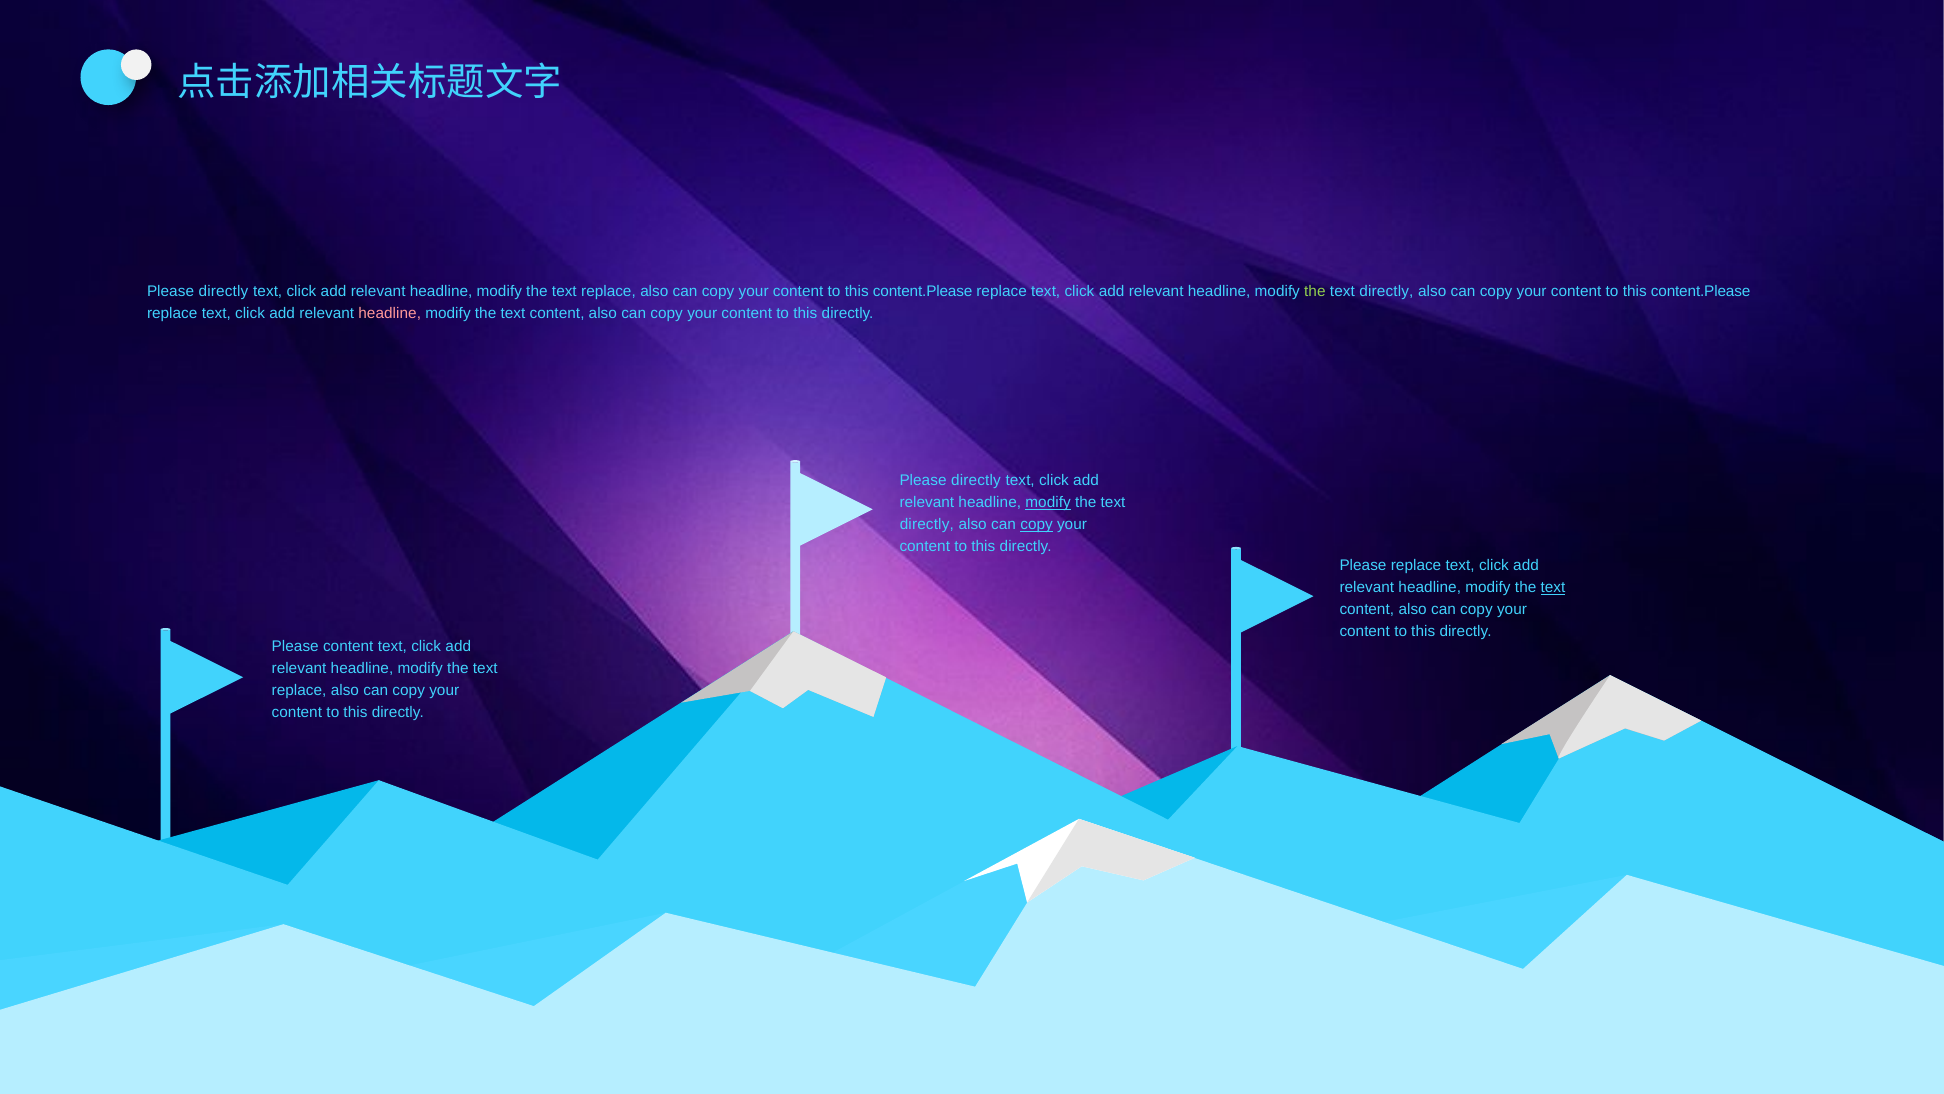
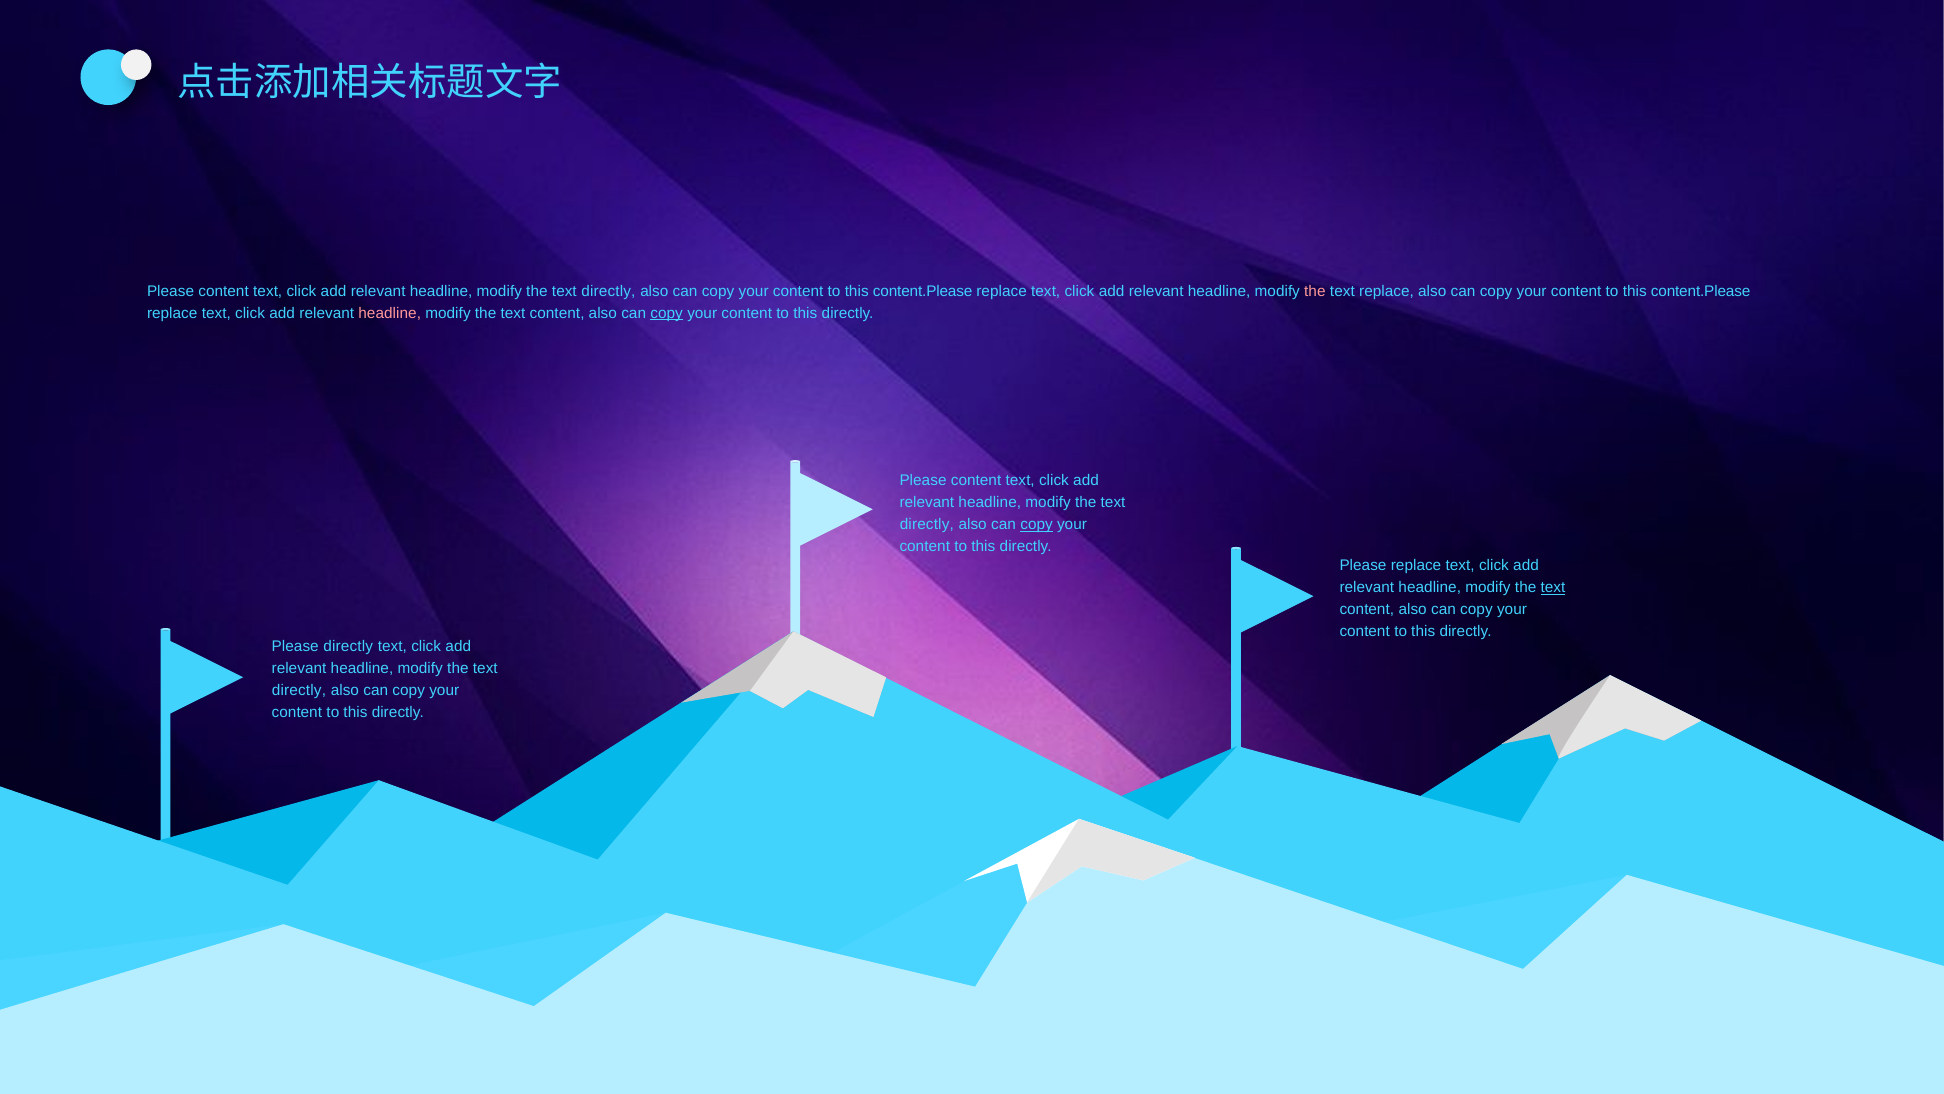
directly: directly -> content (224, 291)
replace: replace -> directly (608, 291)
the colour: light green -> pink (1315, 291)
directly: directly -> replace (1387, 291)
copy underline: none -> present (667, 313)
directly: directly -> content (976, 480)
modify underline: present -> none (1048, 503)
Please content: content -> directly (348, 646)
replace: replace -> directly (299, 690)
